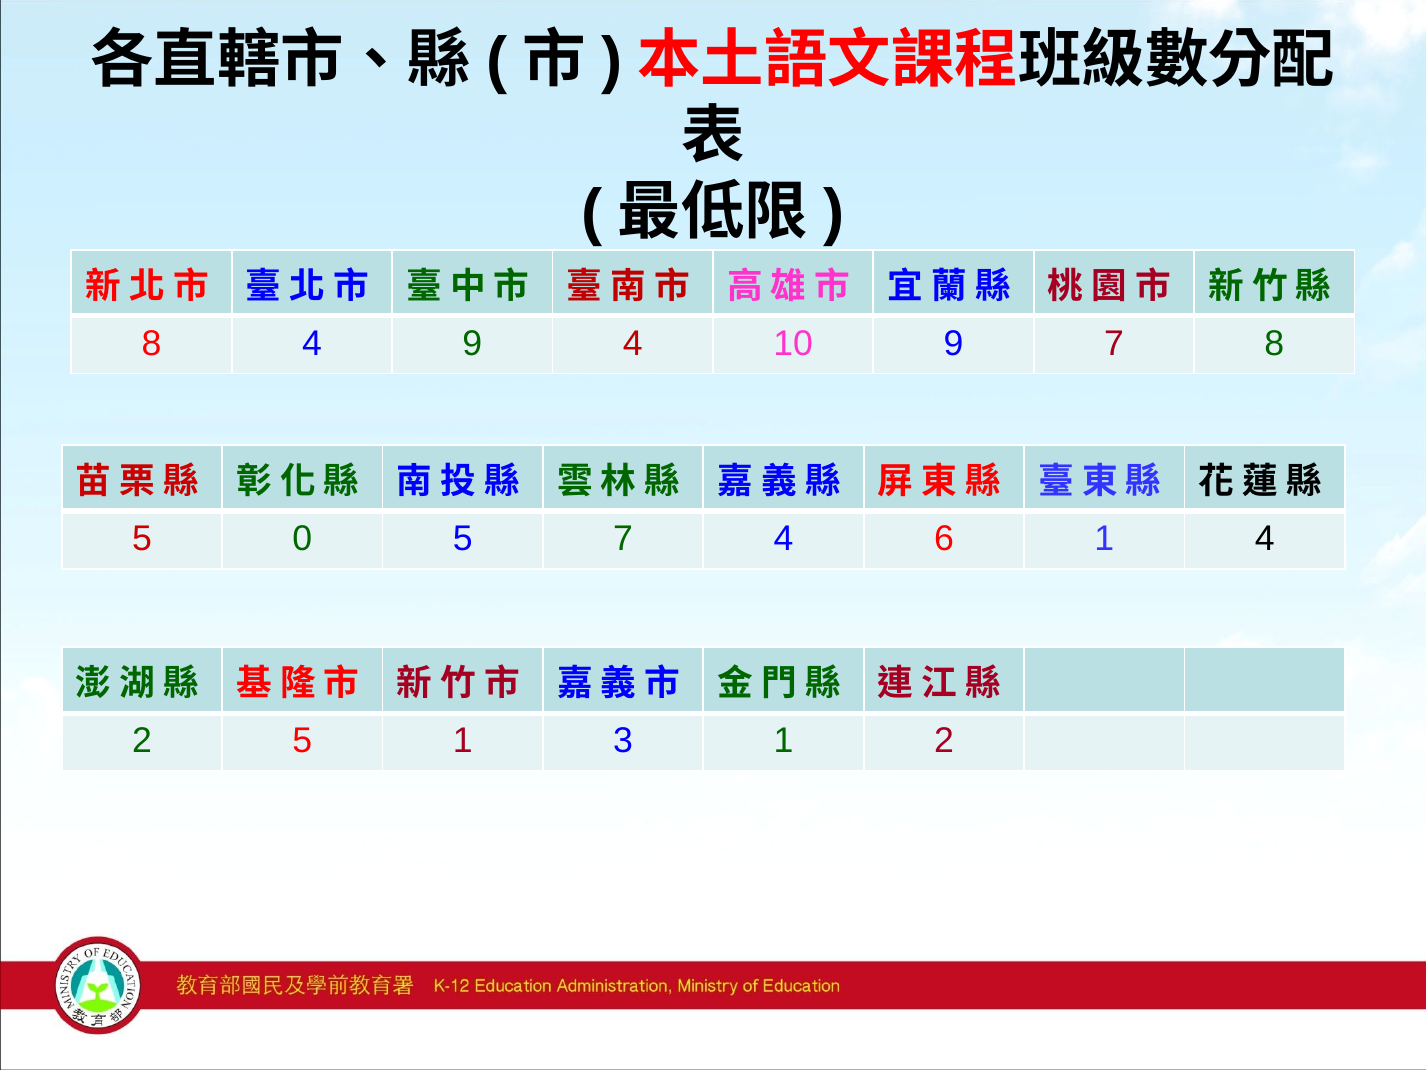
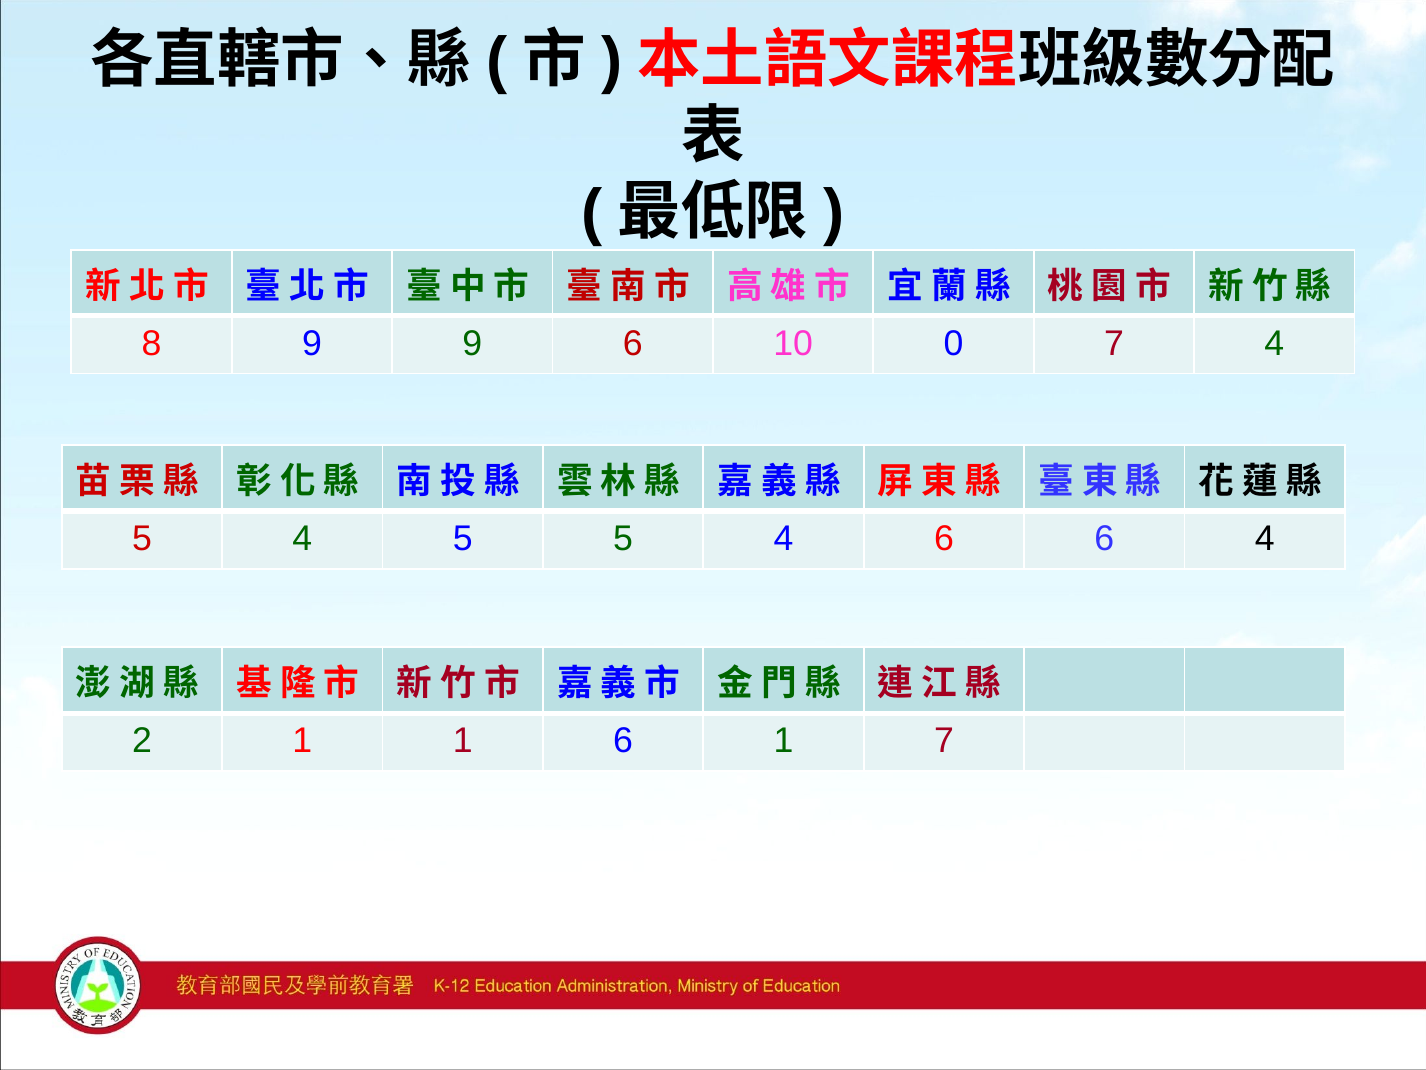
8 4: 4 -> 9 (312, 343)
9 4: 4 -> 6 (633, 343)
10 9: 9 -> 0 (954, 343)
7 8: 8 -> 4 (1274, 343)
0: 0 -> 4 (302, 539)
5 7: 7 -> 5 (623, 539)
6 1: 1 -> 6 (1104, 539)
2 5: 5 -> 1 (302, 741)
1 3: 3 -> 6 (623, 741)
1 2: 2 -> 7 (944, 741)
